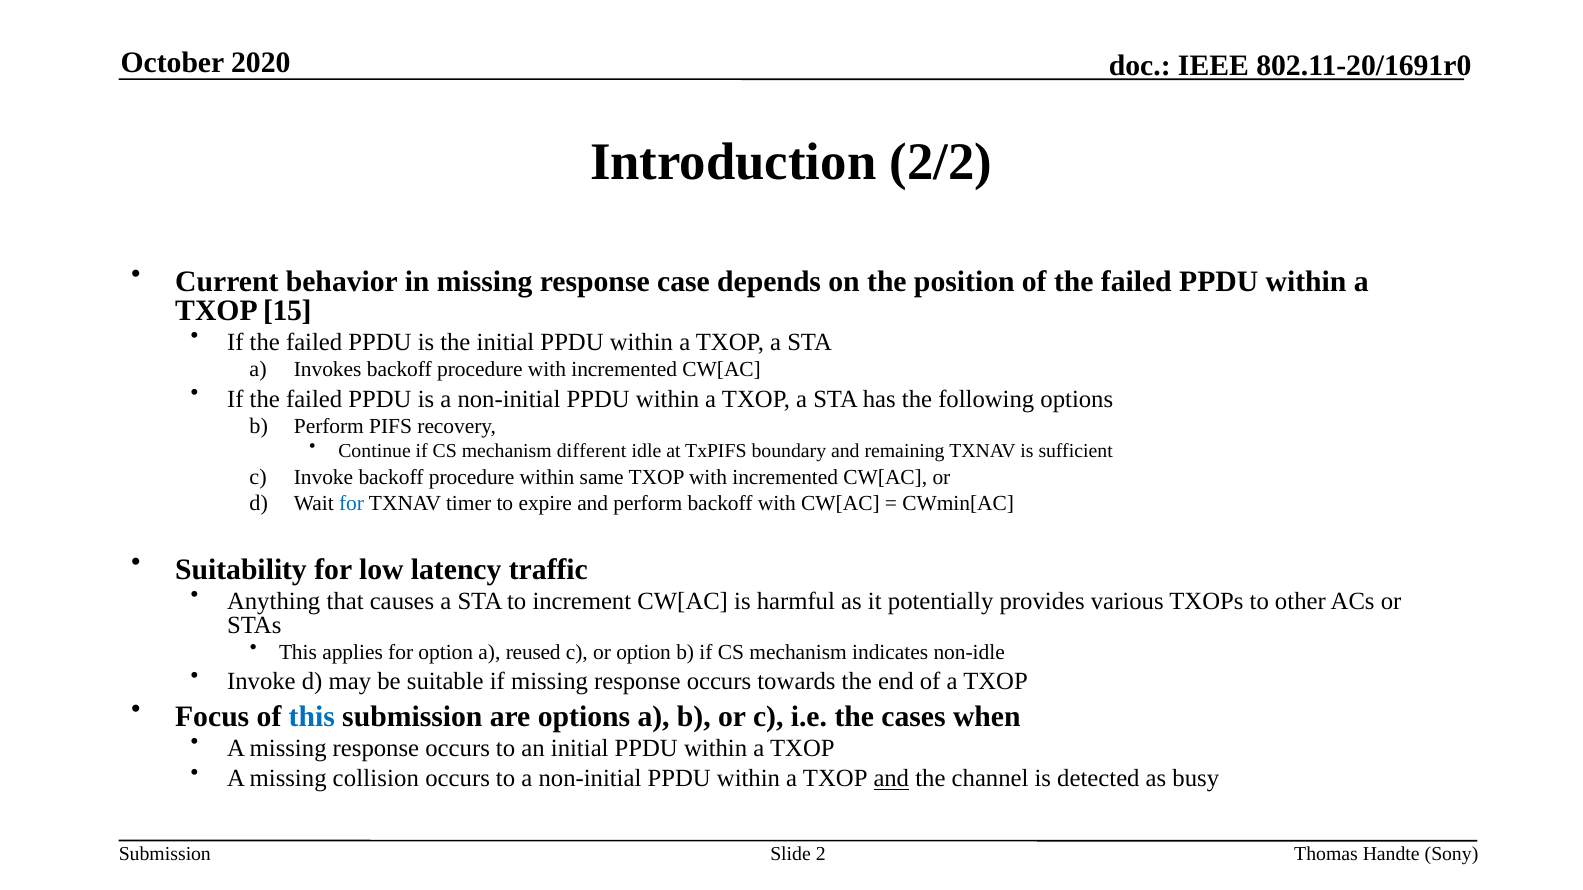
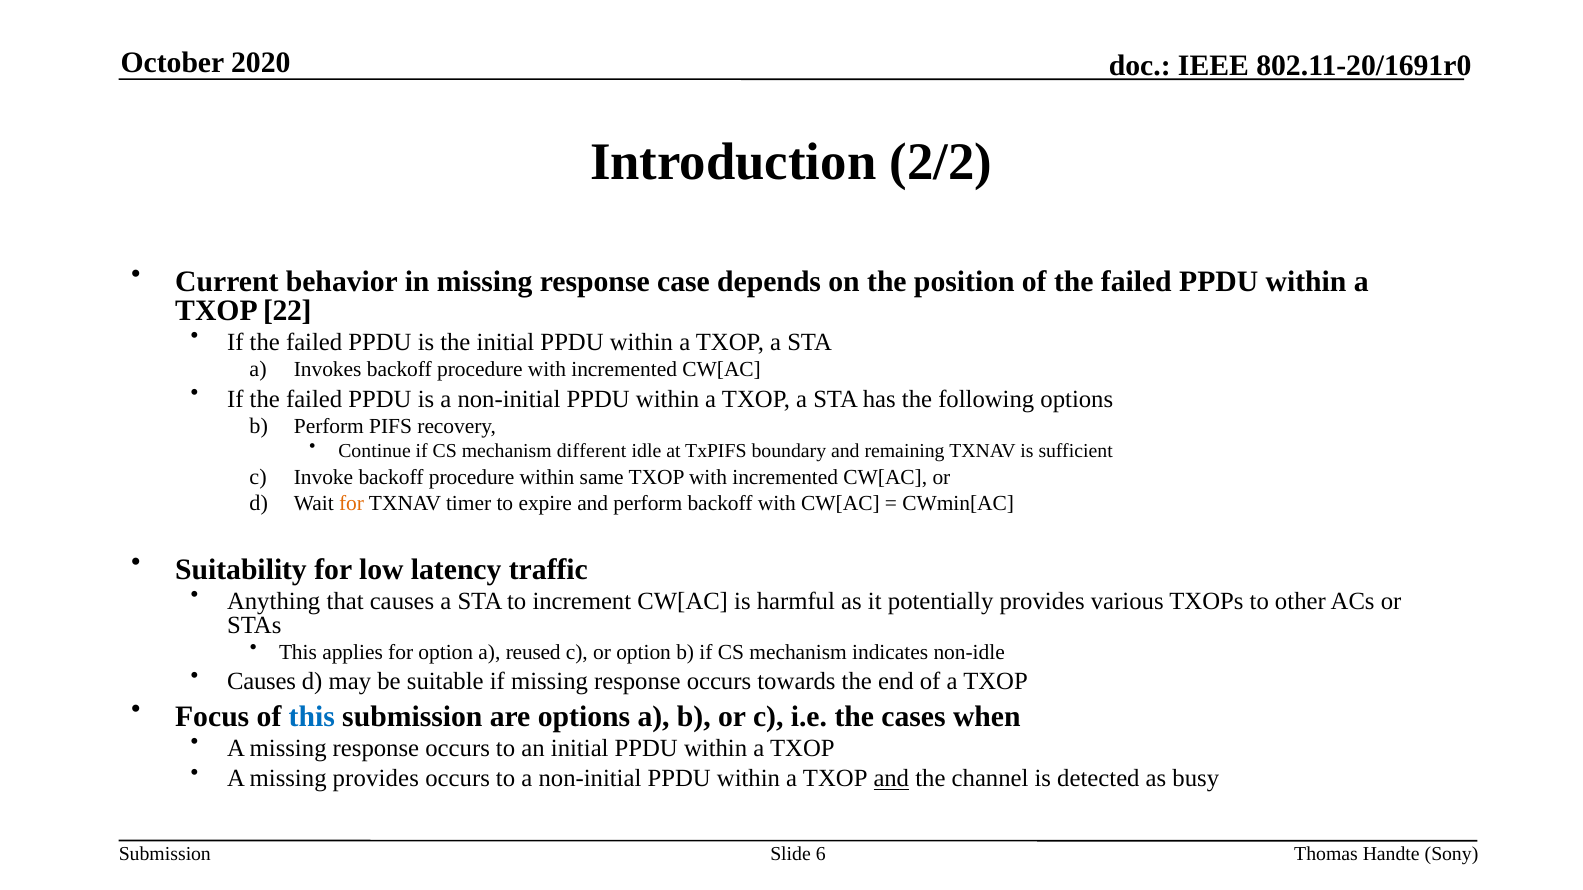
15: 15 -> 22 (287, 310)
for colour: blue -> orange (352, 504)
Invoke: Invoke -> Causes (262, 682)
missing collision: collision -> provides (376, 779)
2: 2 -> 6 (821, 854)
